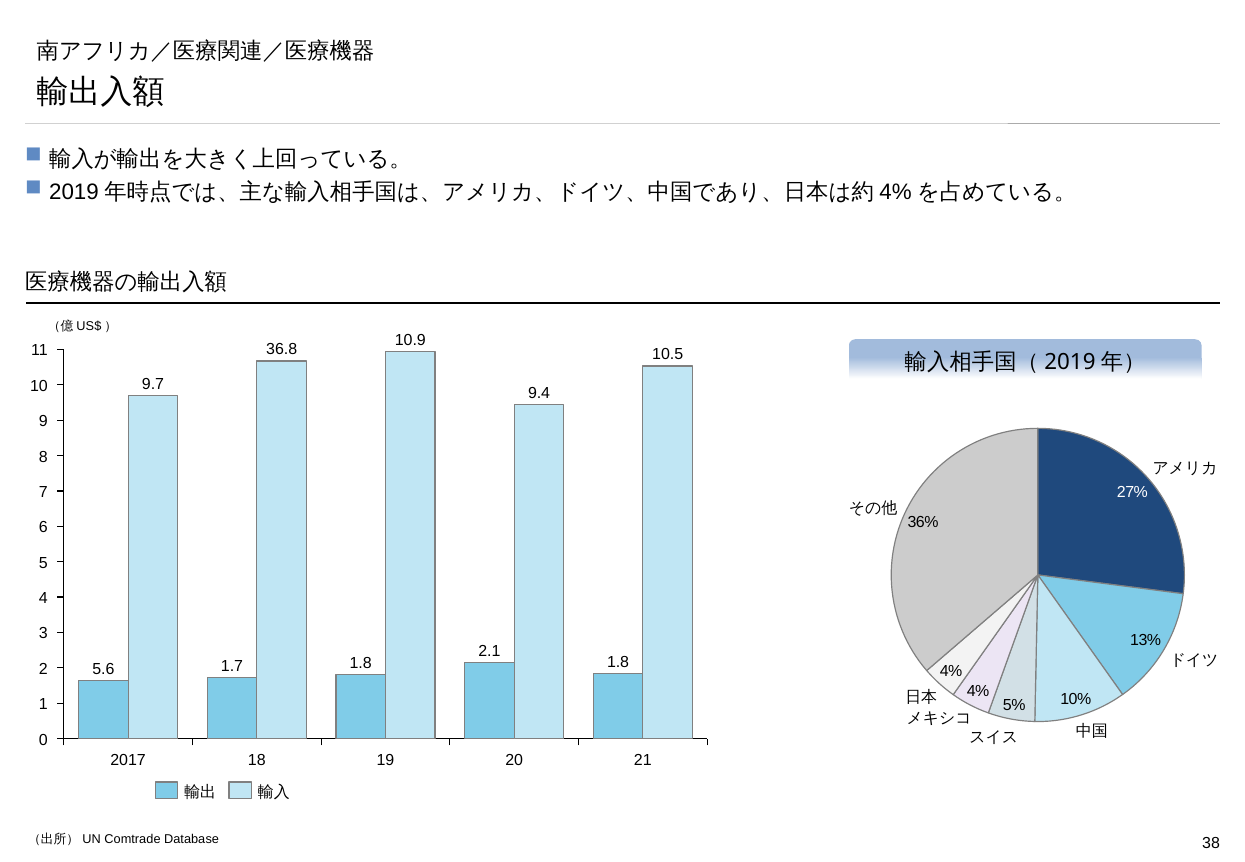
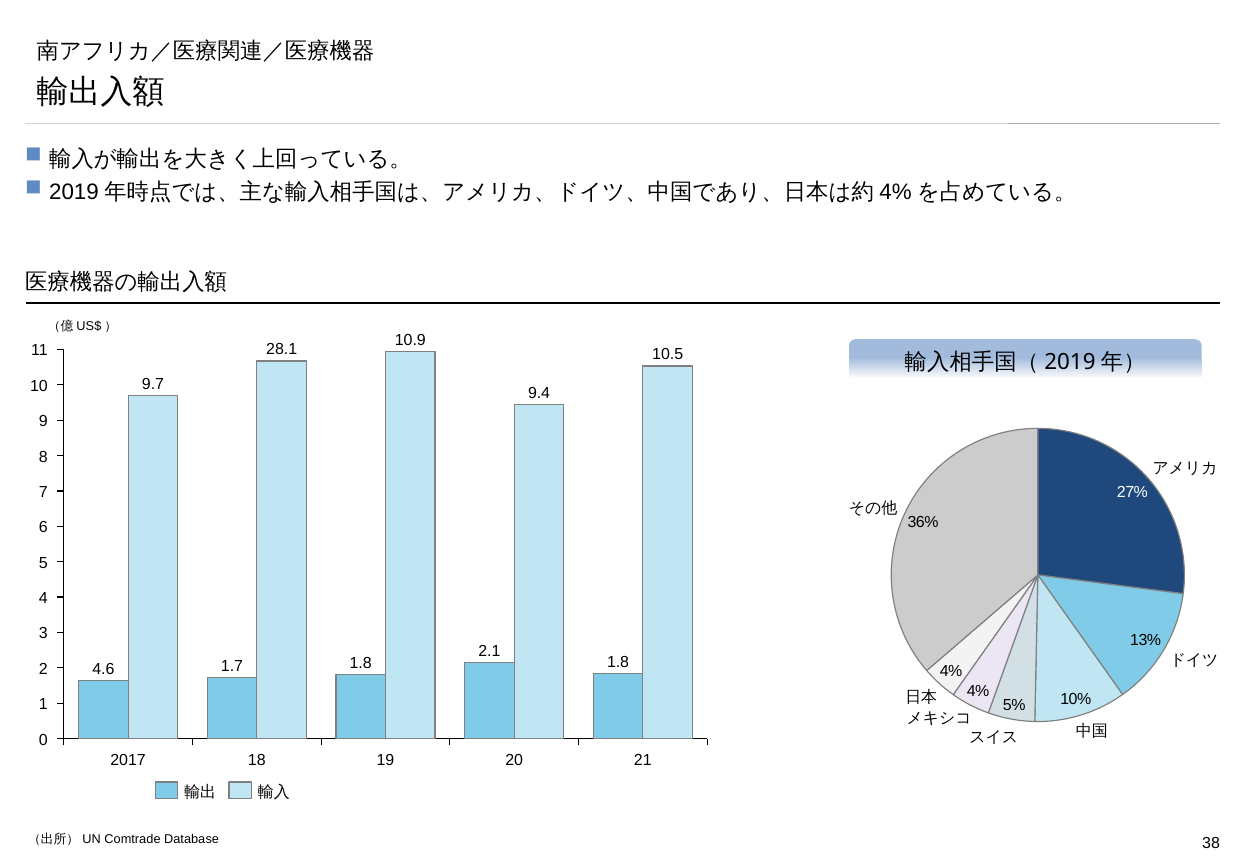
36.8: 36.8 -> 28.1 (282, 349)
5.6: 5.6 -> 4.6 (103, 669)
